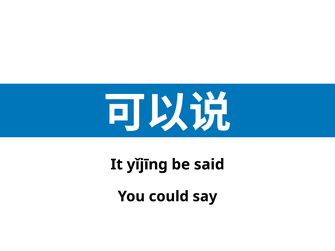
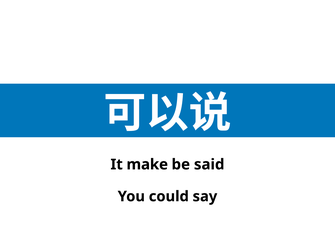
yǐjīng: yǐjīng -> make (147, 165)
